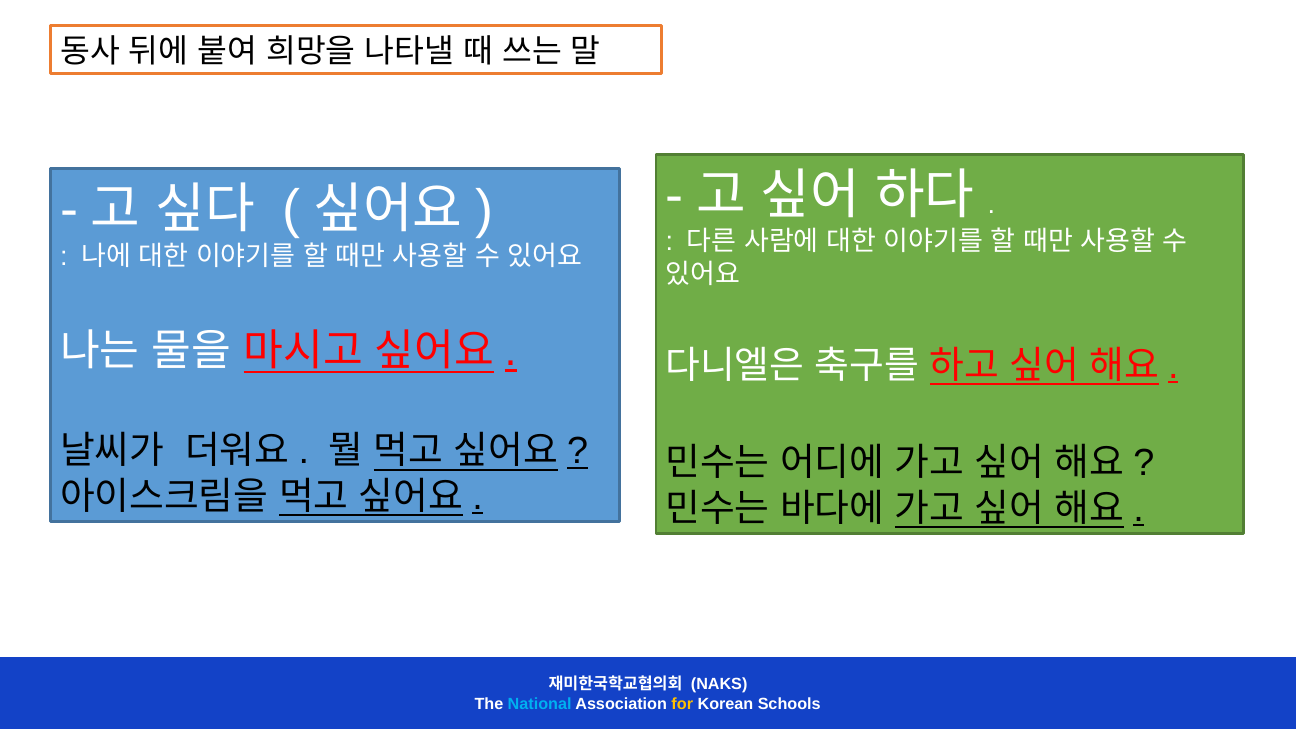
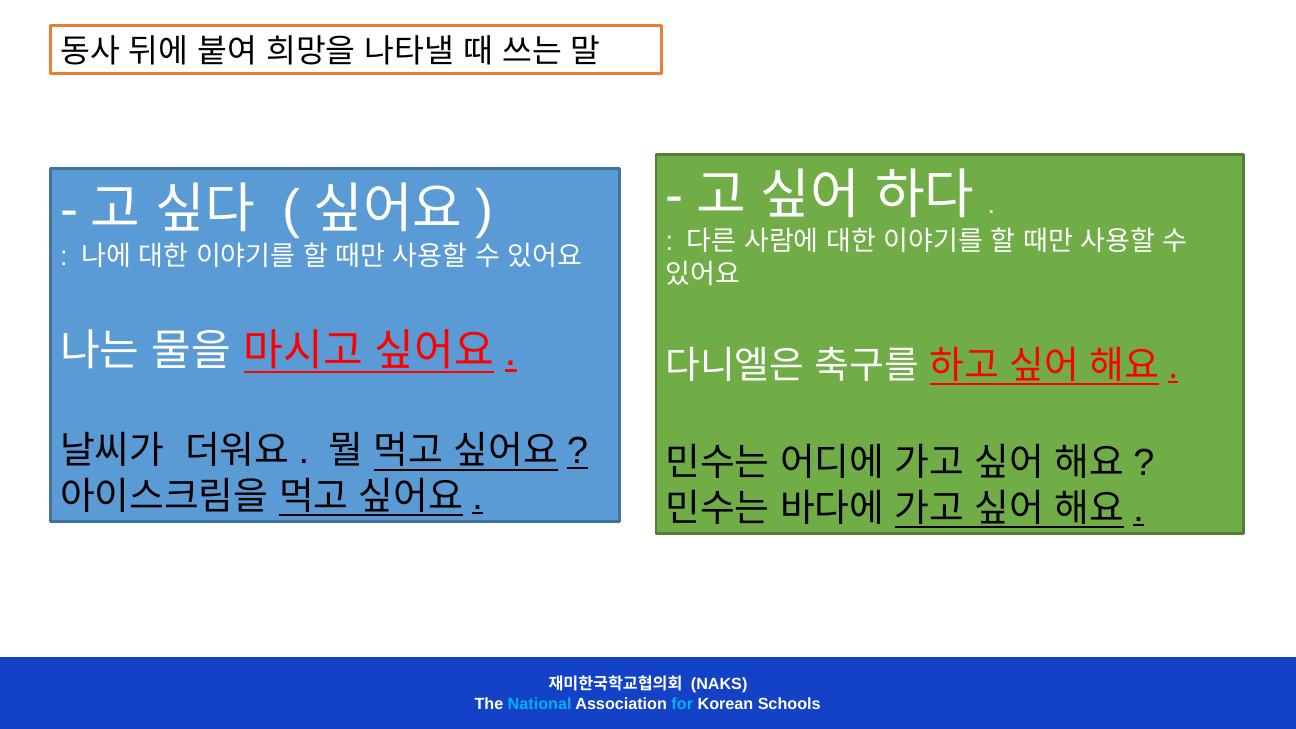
for colour: yellow -> light blue (682, 704)
